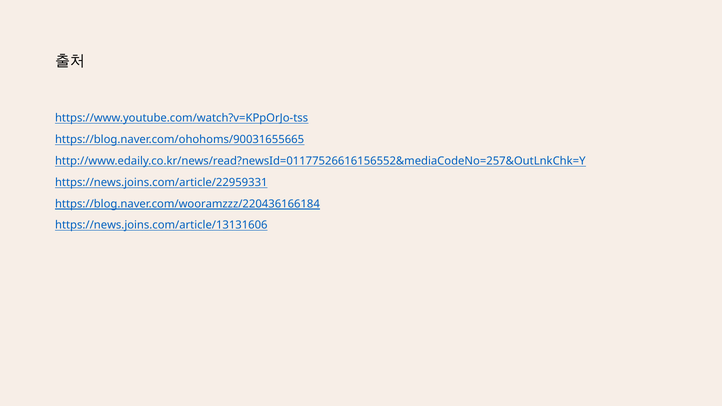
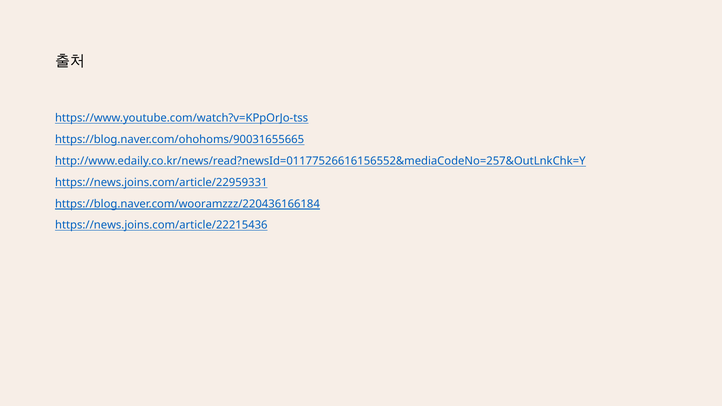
https://news.joins.com/article/13131606: https://news.joins.com/article/13131606 -> https://news.joins.com/article/22215436 (161, 225)
